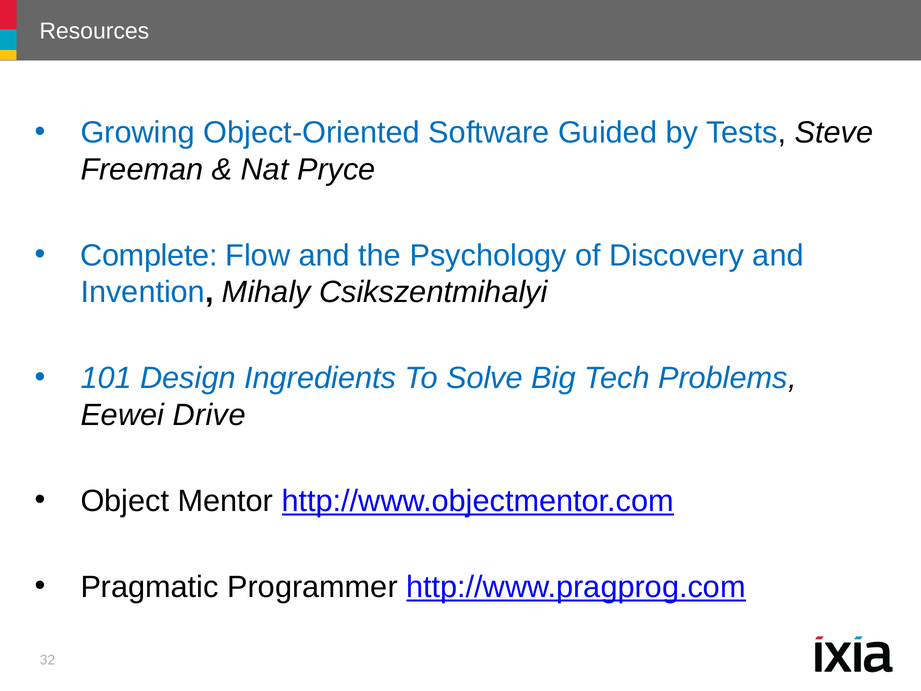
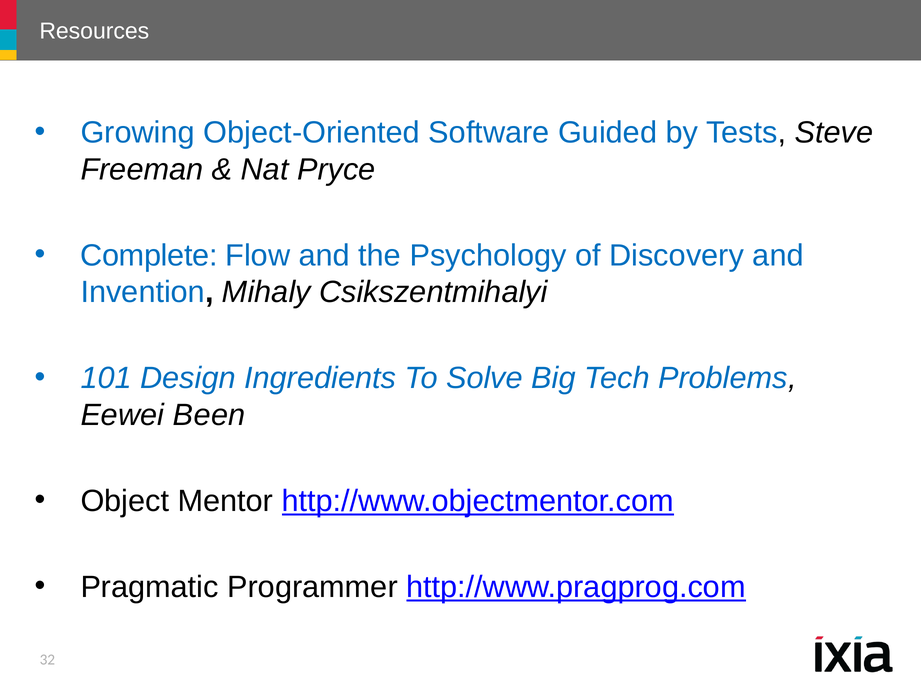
Drive: Drive -> Been (209, 415)
